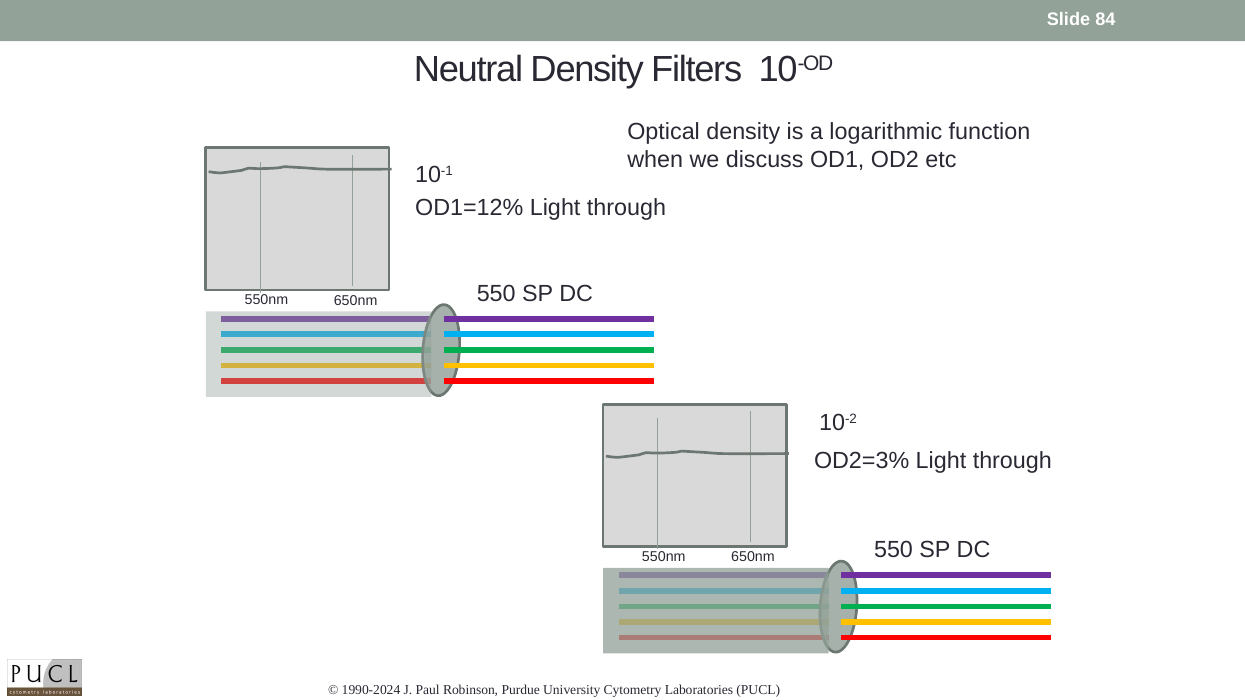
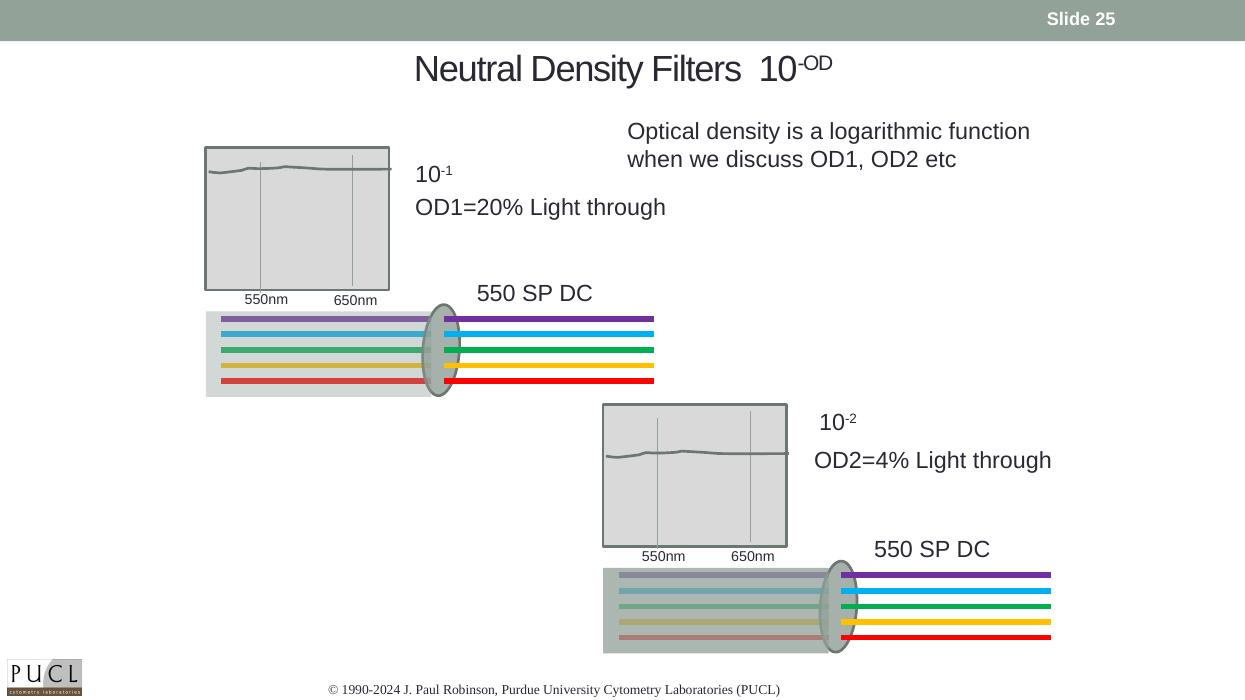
84: 84 -> 25 (1105, 20)
OD1=12%: OD1=12% -> OD1=20% (469, 208)
OD2=3%: OD2=3% -> OD2=4% (862, 461)
